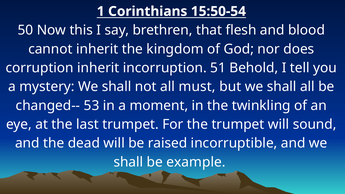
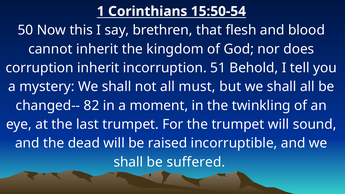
53: 53 -> 82 (92, 106)
example: example -> suffered (196, 162)
